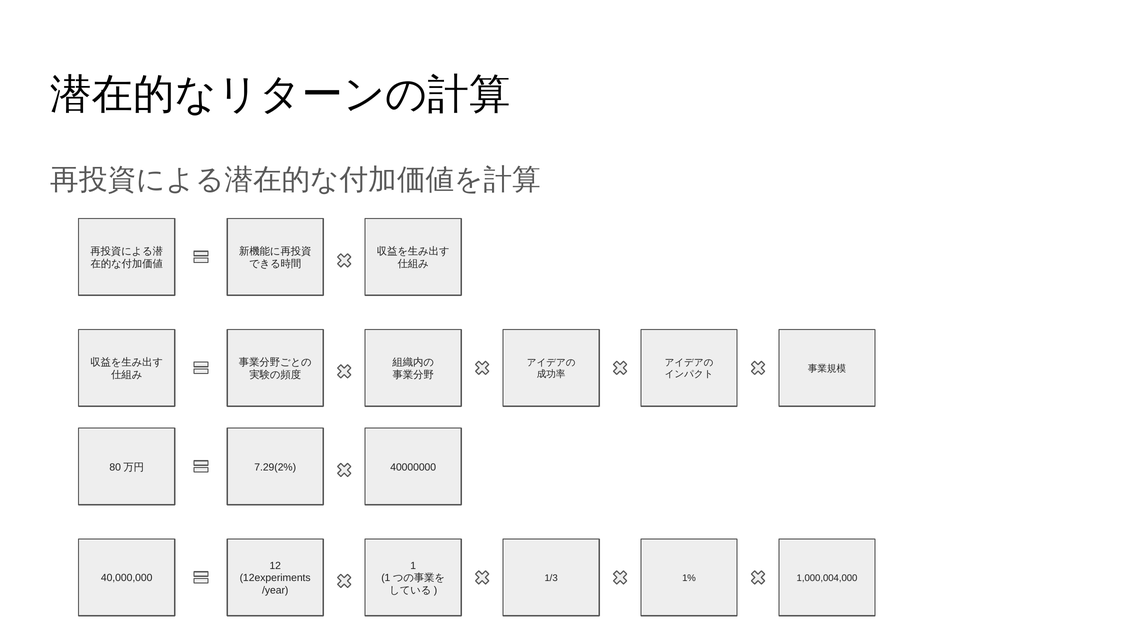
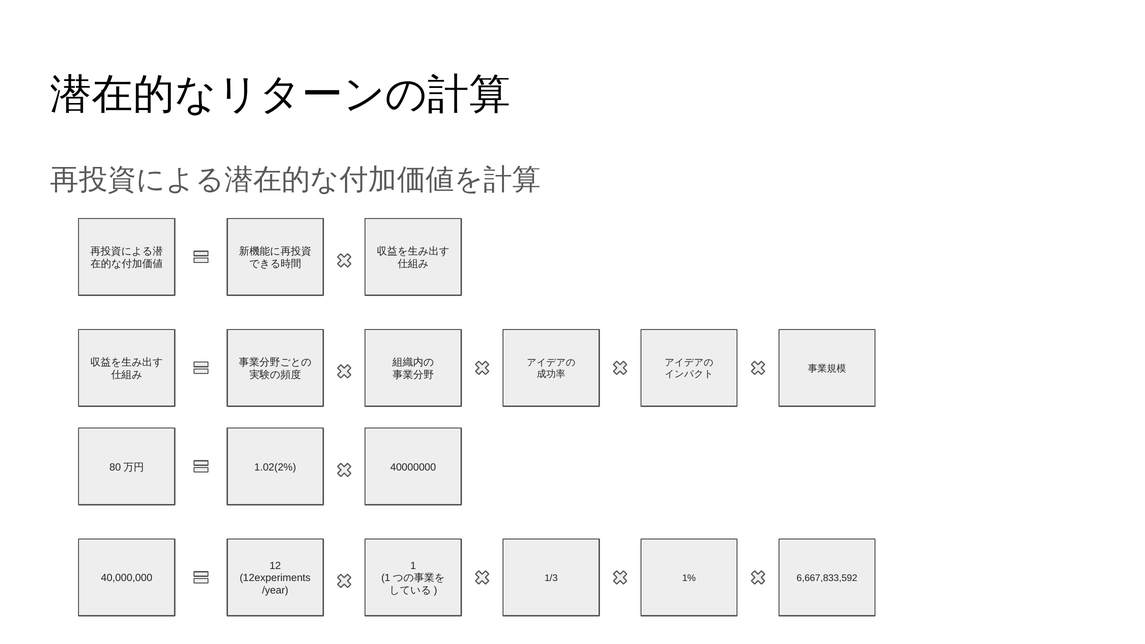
7.29(2%: 7.29(2% -> 1.02(2% (275, 467)
1,000,004,000: 1,000,004,000 -> 6,667,833,592 (827, 578)
